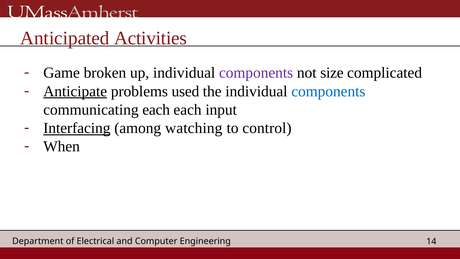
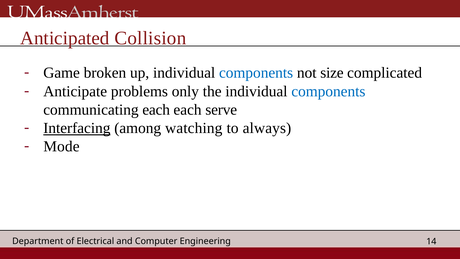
Activities: Activities -> Collision (150, 38)
components colour: purple -> blue (256, 73)
Anticipate underline: present -> none (75, 91)
used: used -> only (185, 91)
input: input -> serve (221, 110)
control: control -> always (267, 128)
When: When -> Mode (61, 146)
